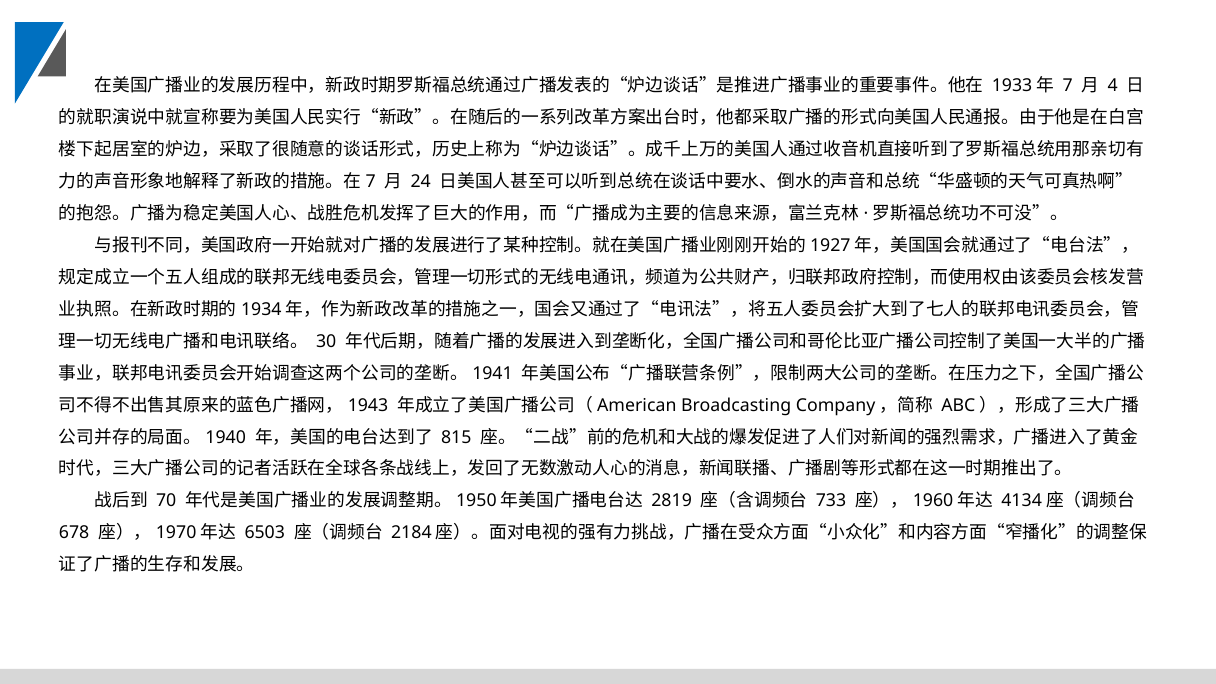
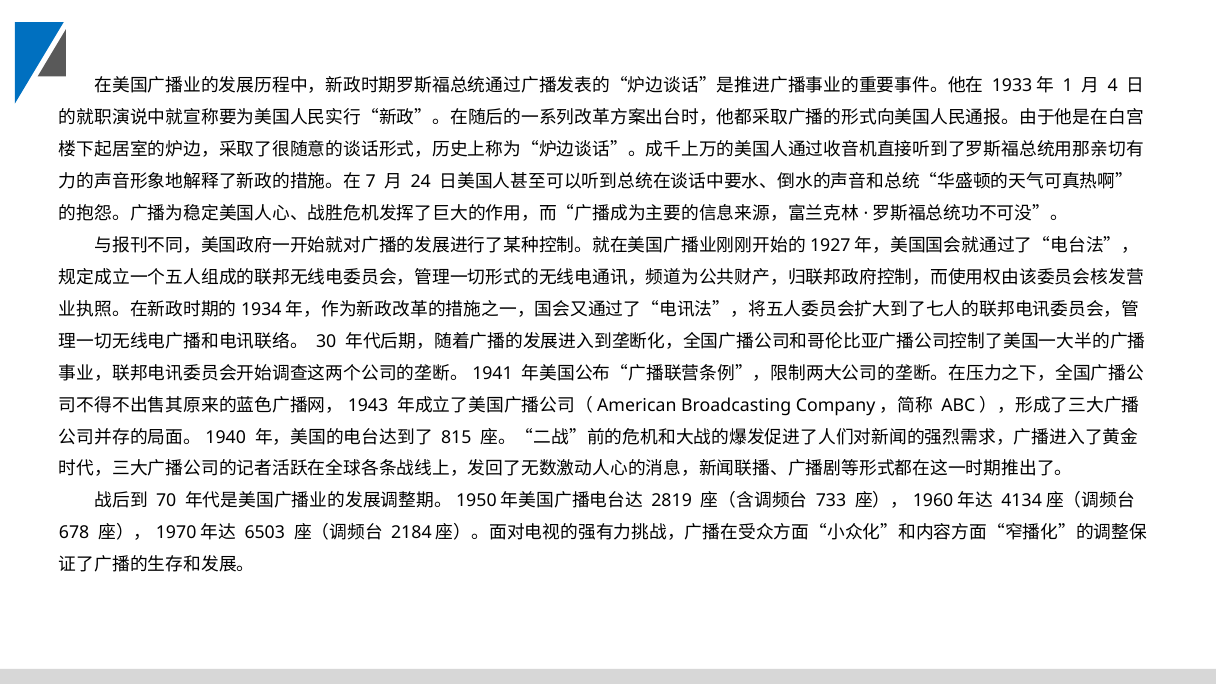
7: 7 -> 1 (1068, 86)
